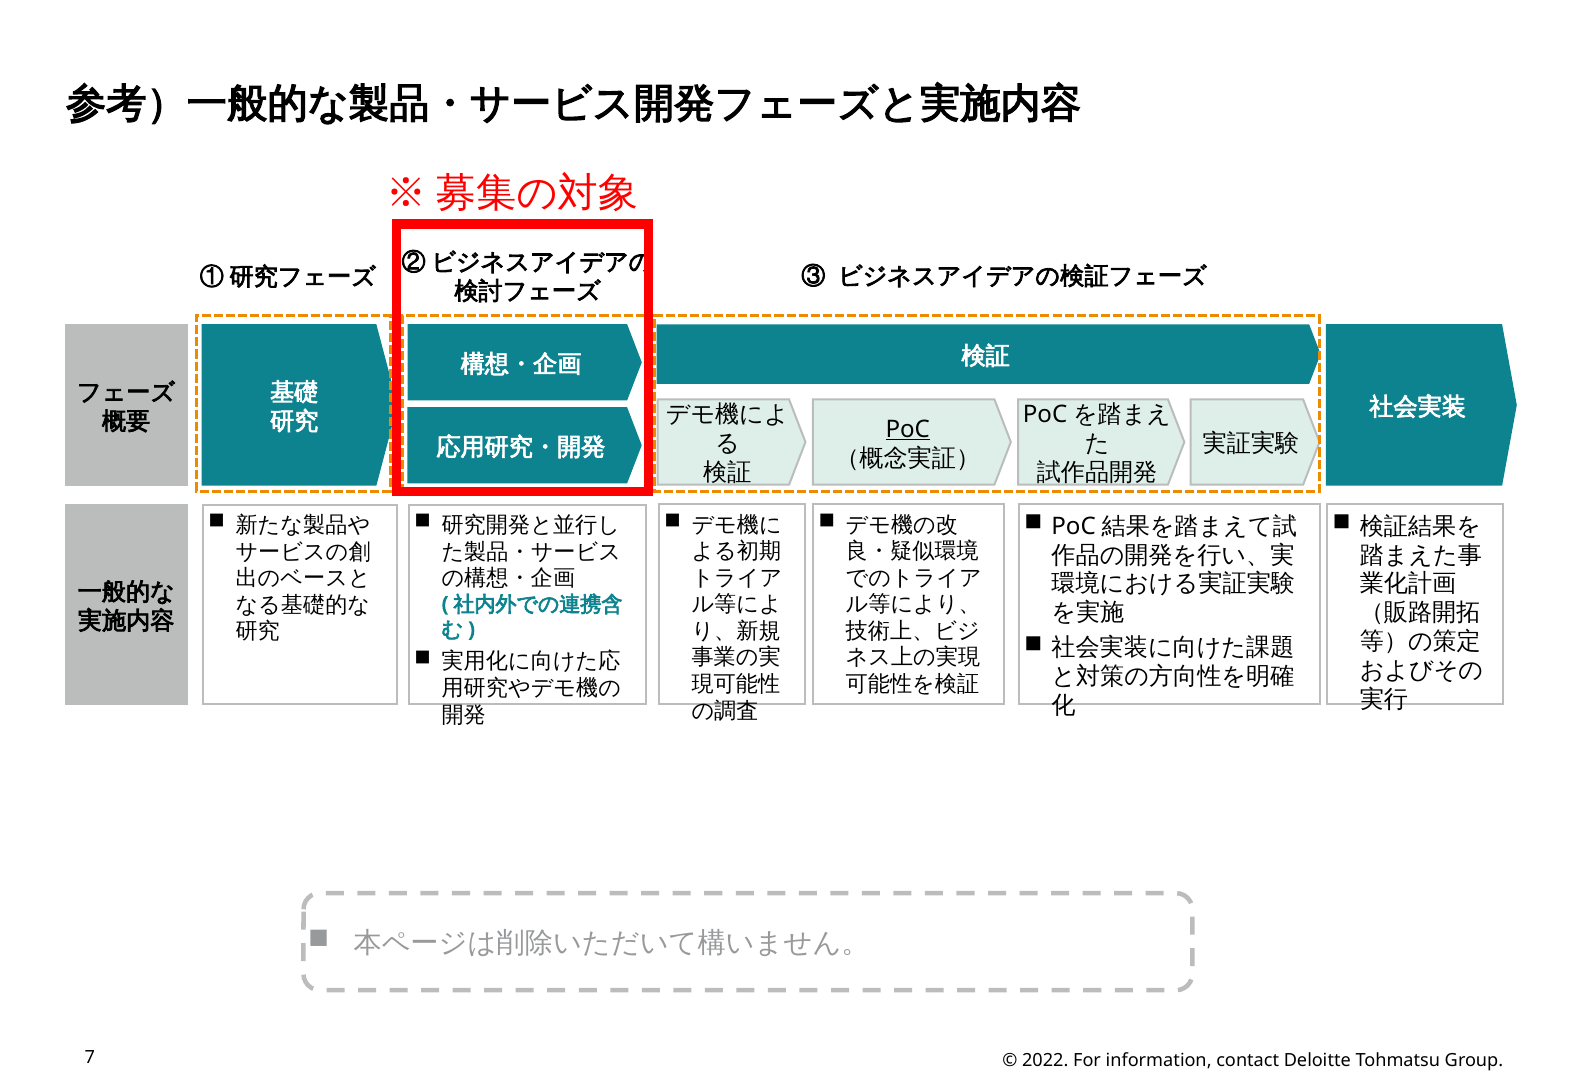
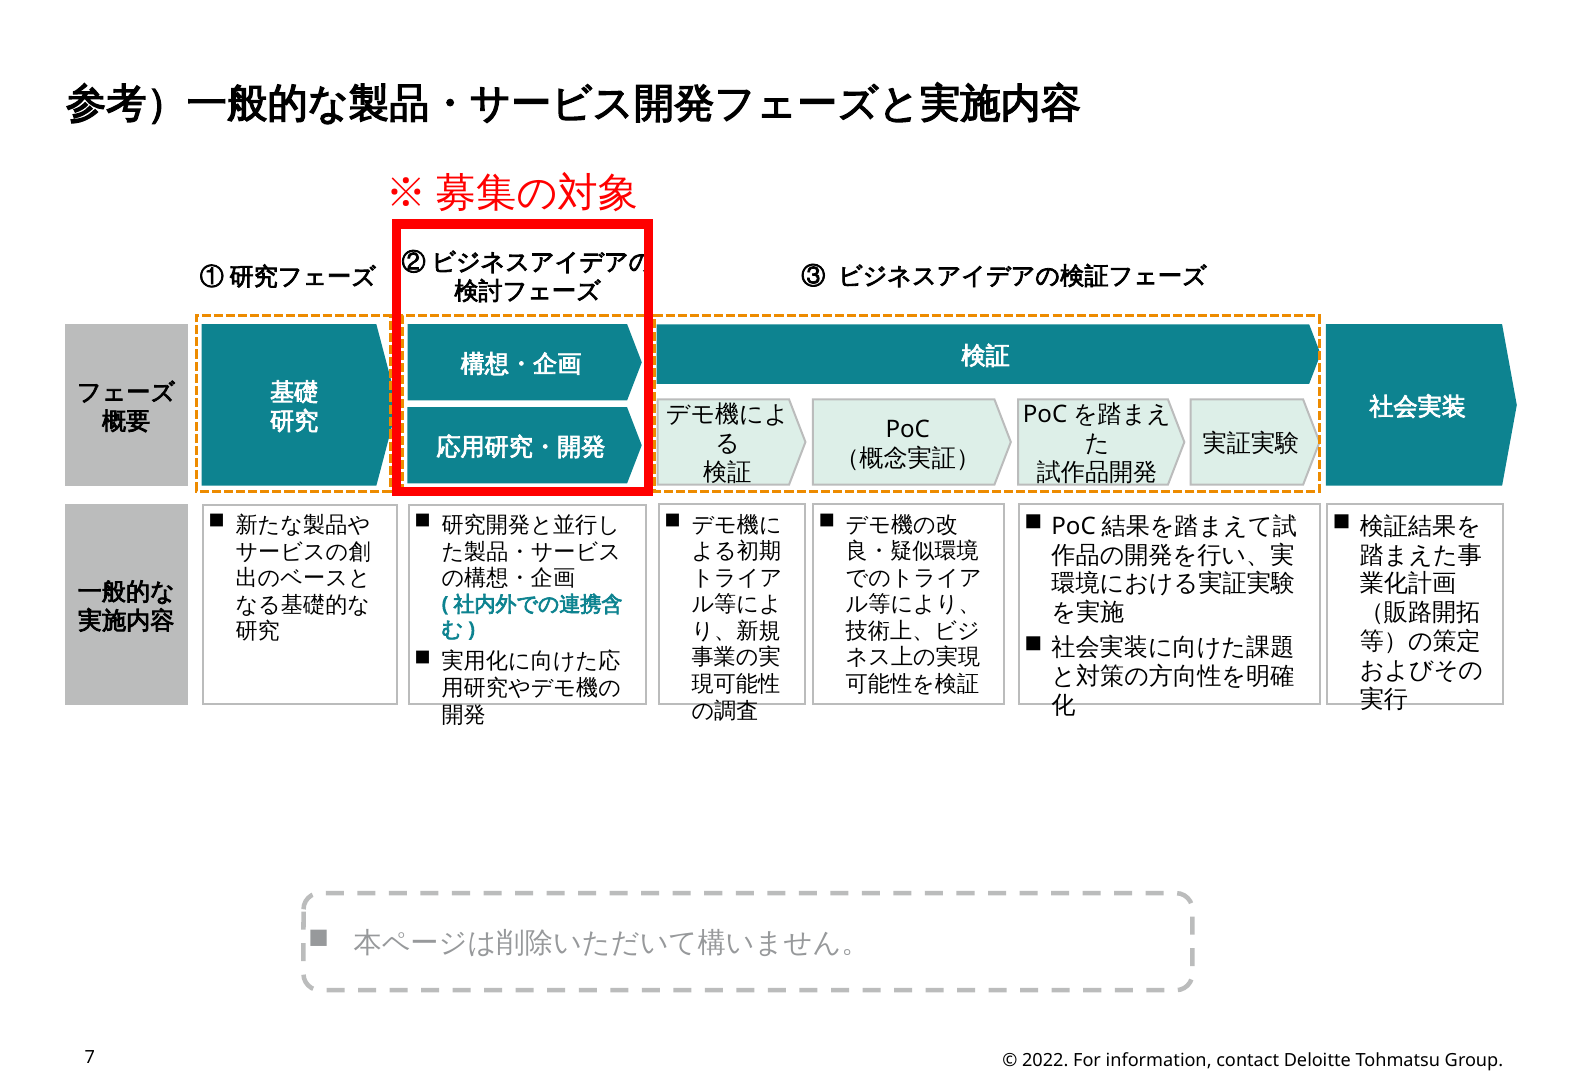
PoC underline: present -> none (908, 429)
